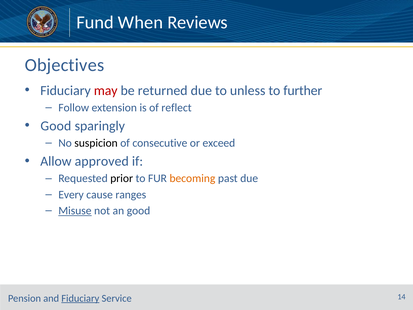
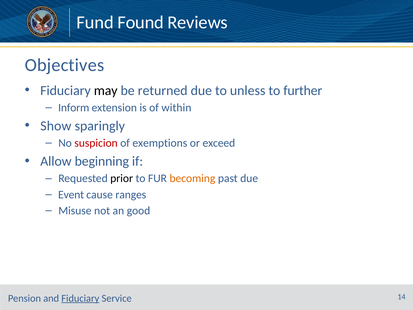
When: When -> Found (141, 22)
may colour: red -> black (106, 90)
Follow: Follow -> Inform (74, 108)
reflect: reflect -> within (176, 108)
Good: Good -> Show (56, 126)
suspicion colour: black -> red (96, 143)
consecutive: consecutive -> exemptions (160, 143)
approved: approved -> beginning (102, 161)
Every: Every -> Event (71, 194)
Misuse underline: present -> none (75, 211)
